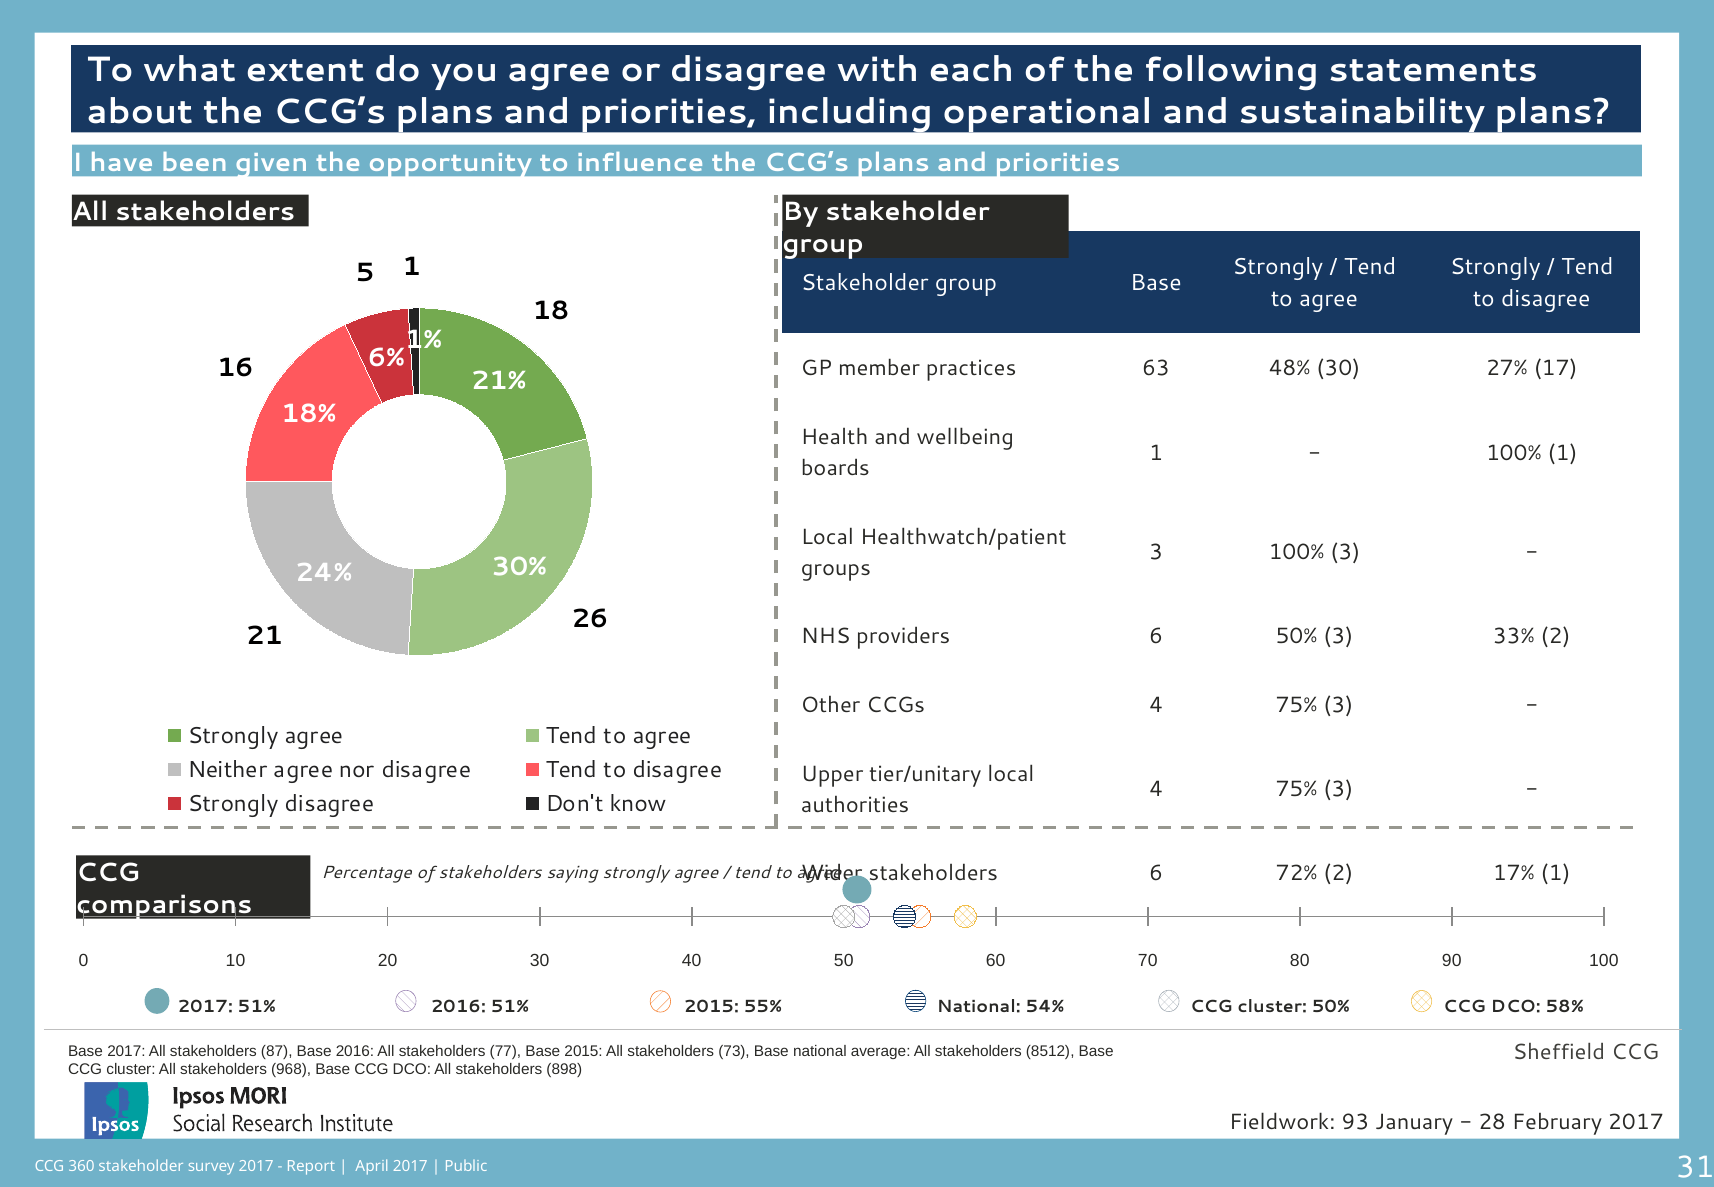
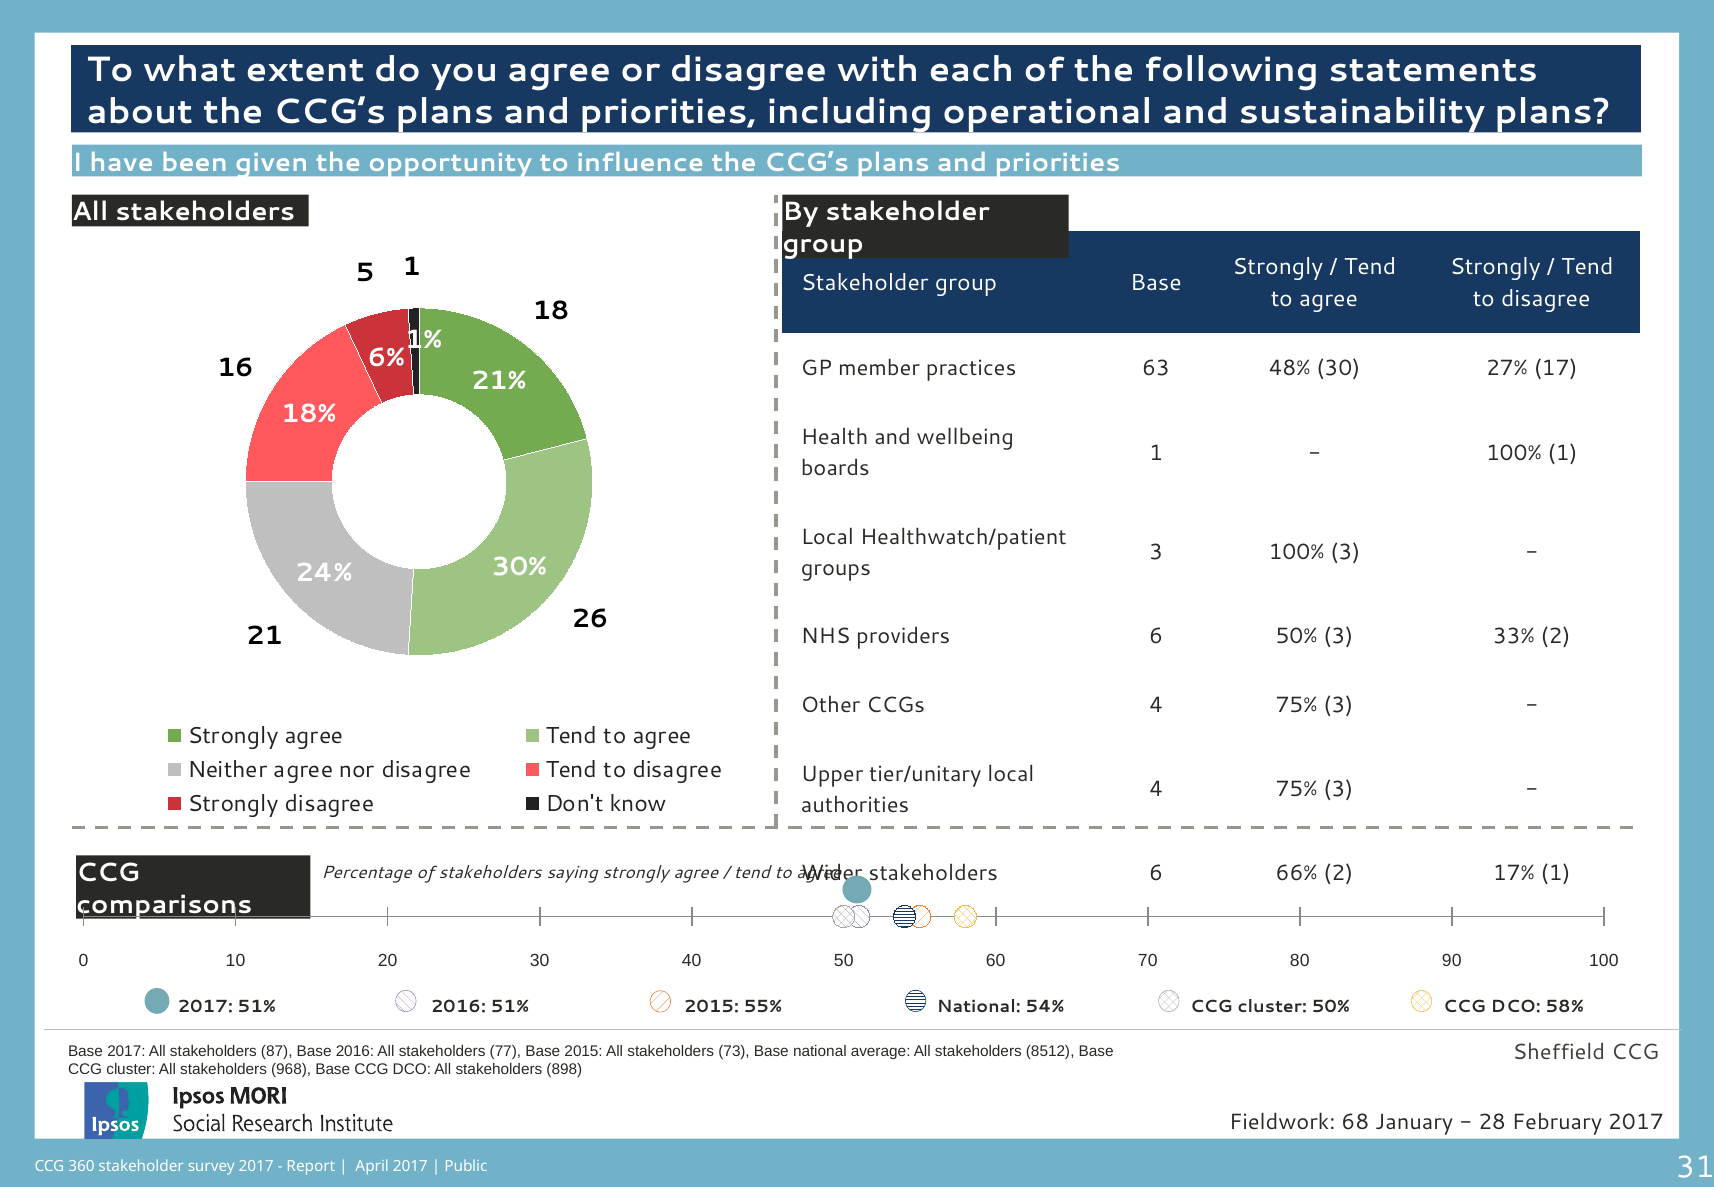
72%: 72% -> 66% (1297, 873)
93: 93 -> 68 (1355, 1122)
